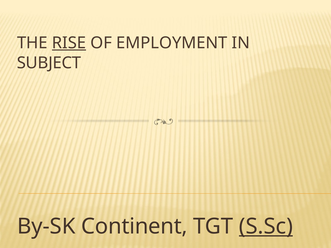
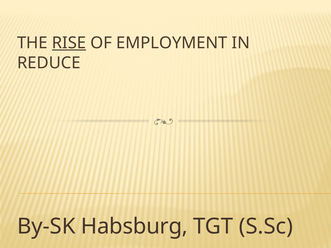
SUBJECT: SUBJECT -> REDUCE (49, 63)
Continent: Continent -> Habsburg (134, 227)
S.Sc underline: present -> none (266, 227)
